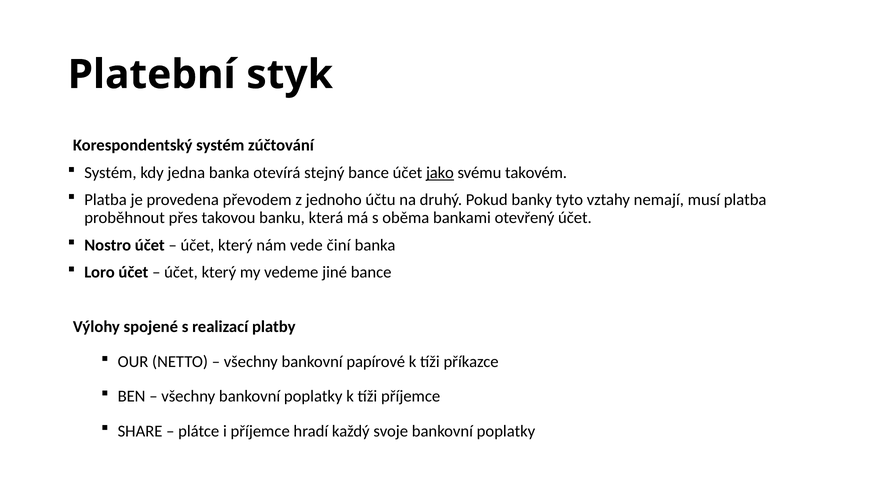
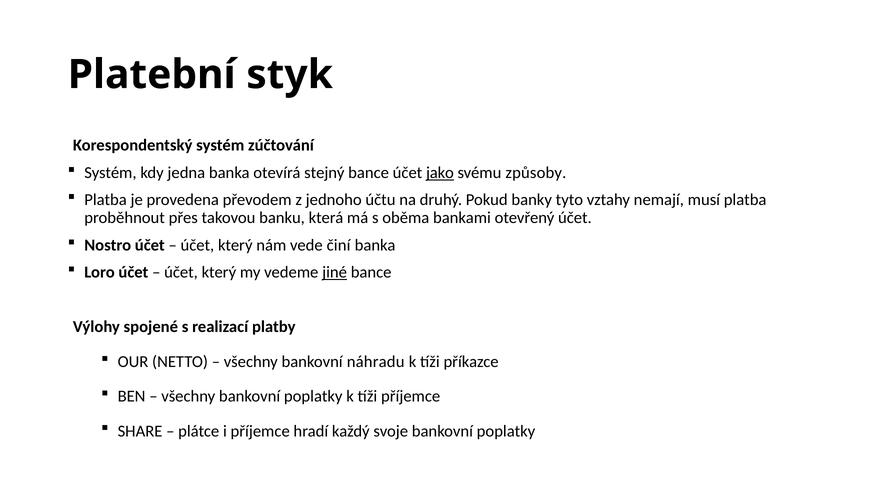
takovém: takovém -> způsoby (536, 172)
jiné underline: none -> present (335, 272)
papírové: papírové -> náhradu (376, 361)
